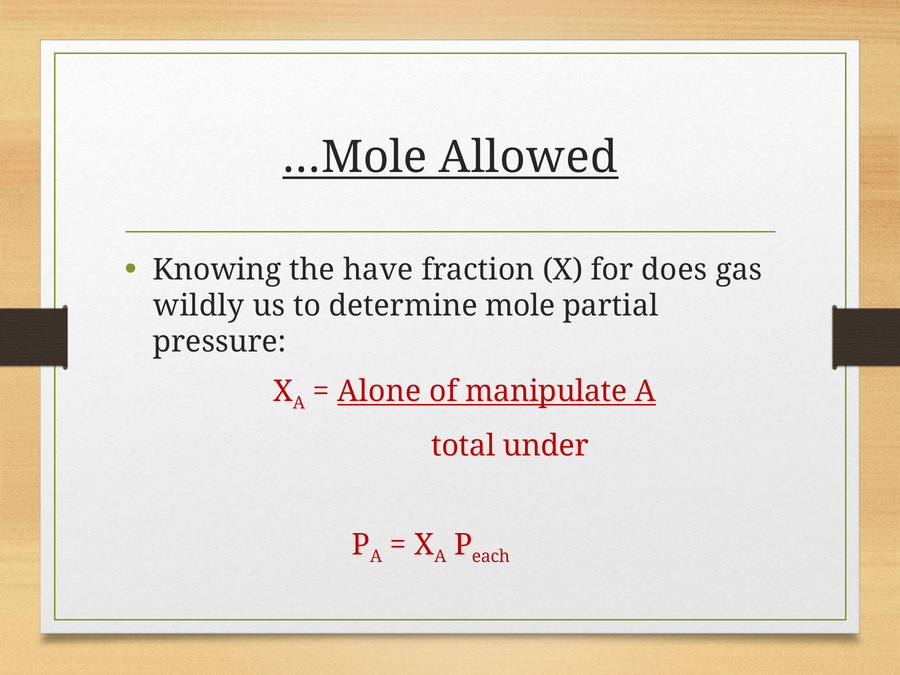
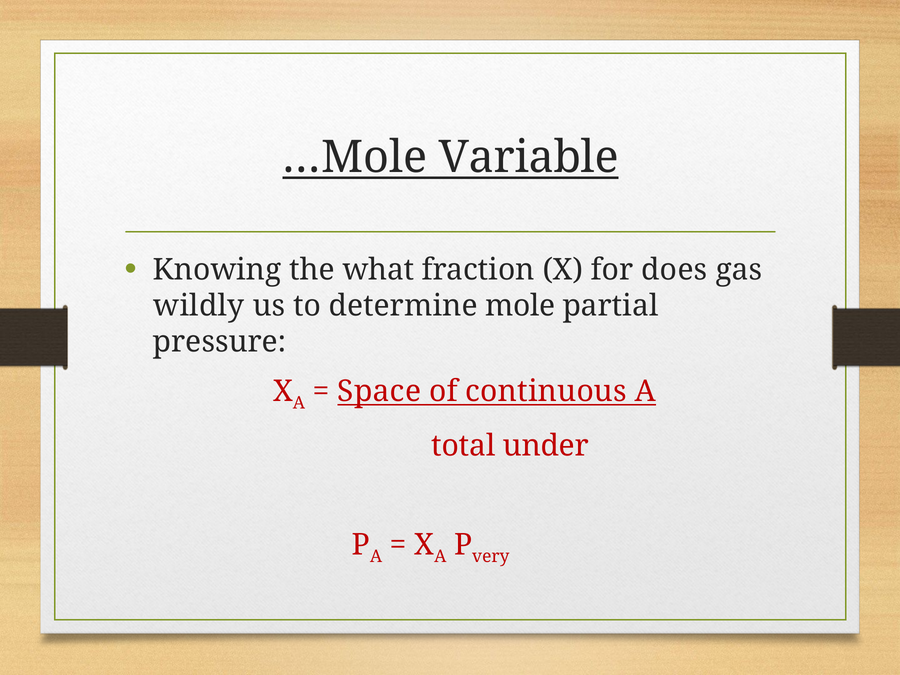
Allowed: Allowed -> Variable (529, 157)
have: have -> what (378, 270)
Alone: Alone -> Space (379, 391)
manipulate: manipulate -> continuous (546, 391)
each: each -> very (491, 556)
